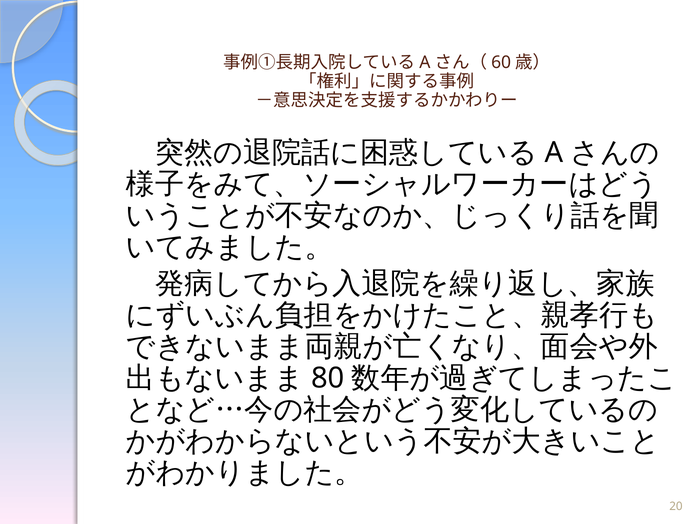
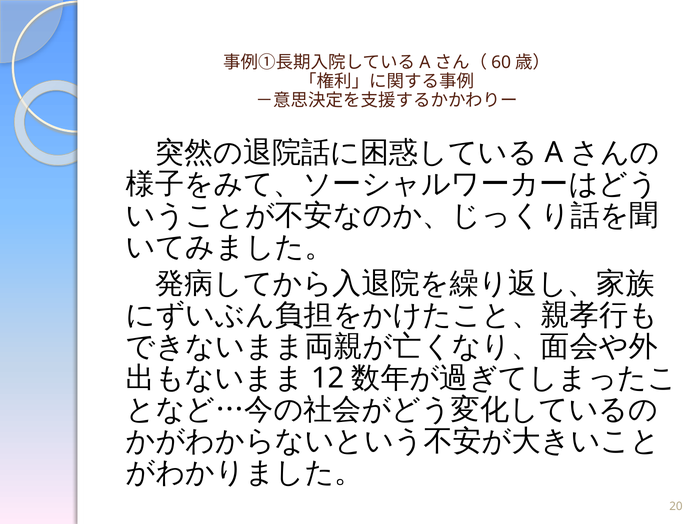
80: 80 -> 12 (328, 378)
